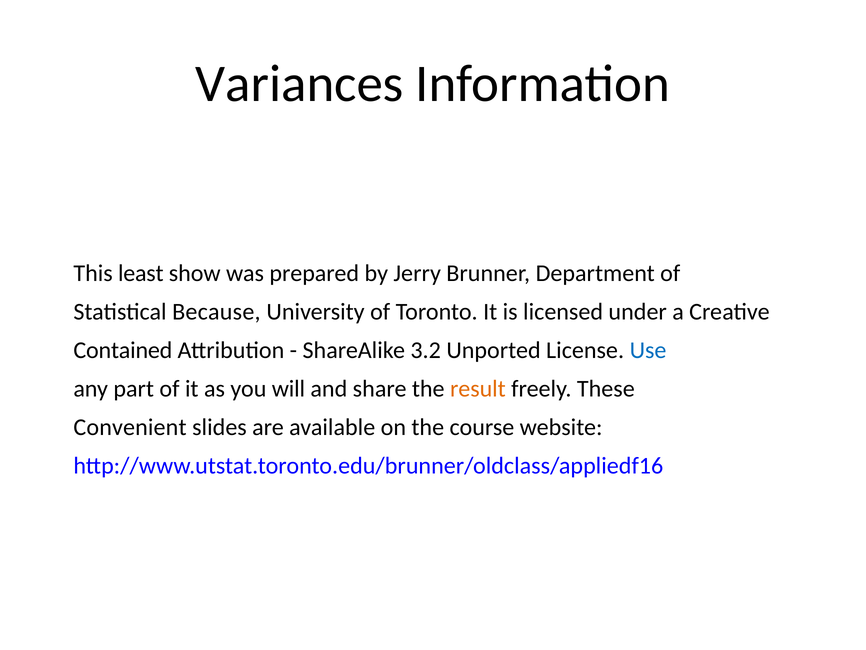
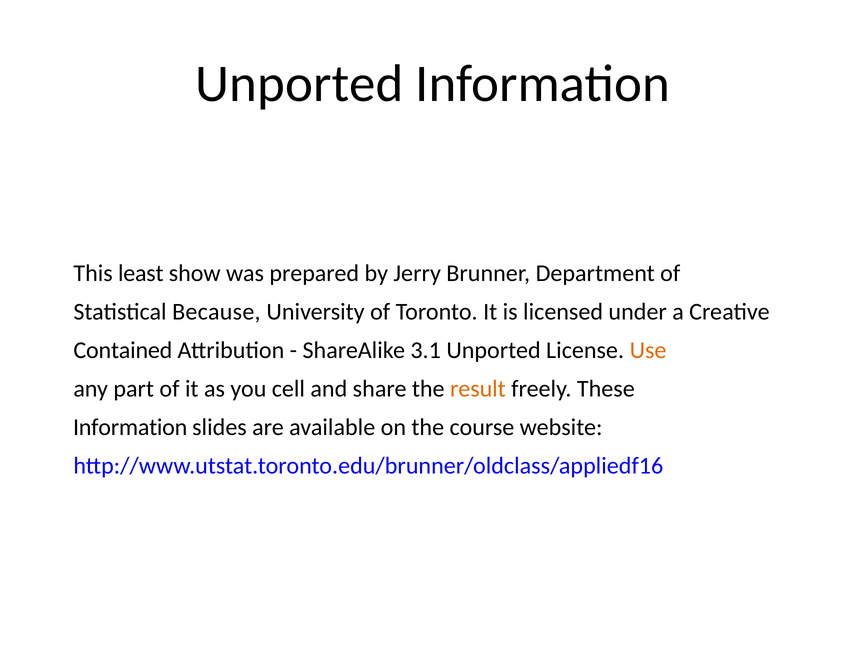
Variances: Variances -> Unported (299, 84)
3.2: 3.2 -> 3.1 (426, 350)
Use colour: blue -> orange (648, 350)
will: will -> cell (288, 389)
Convenient: Convenient -> Information (130, 427)
